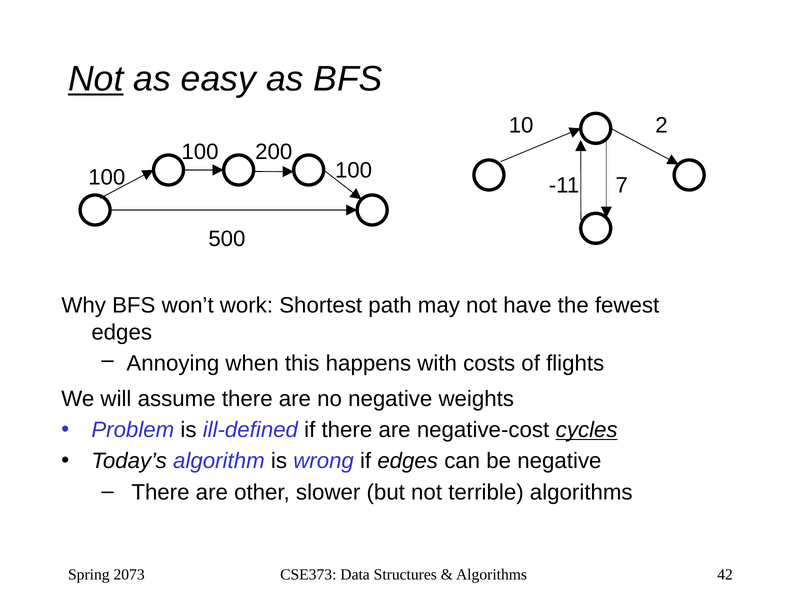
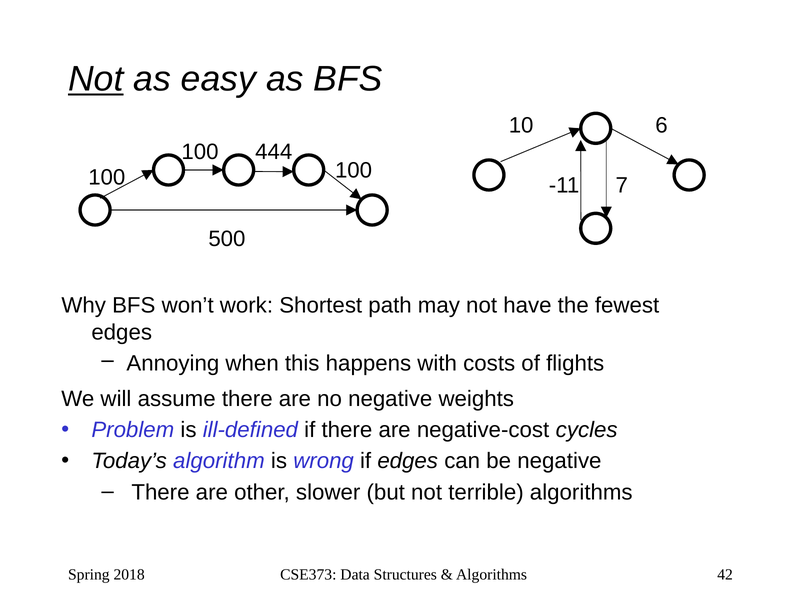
2: 2 -> 6 (662, 126)
200: 200 -> 444 (274, 152)
cycles underline: present -> none (587, 431)
2073: 2073 -> 2018 (129, 575)
